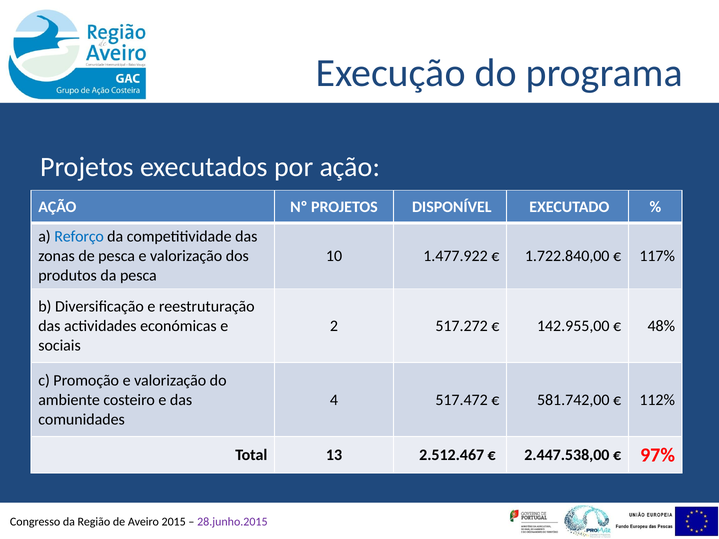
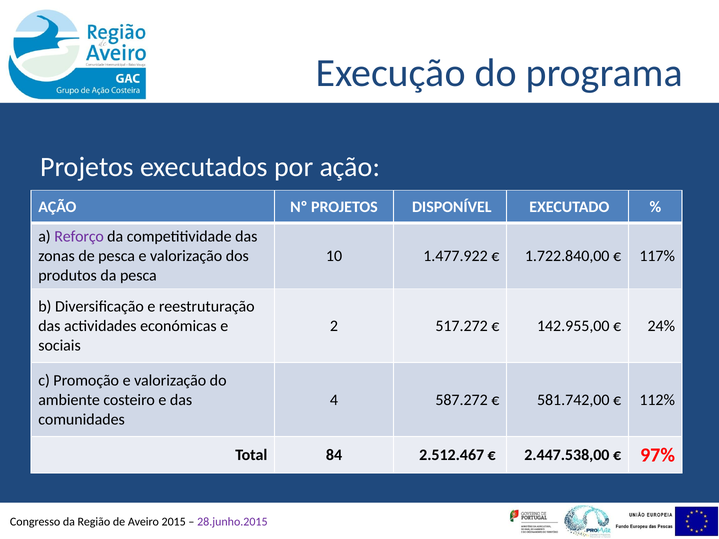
Reforço colour: blue -> purple (79, 237)
48%: 48% -> 24% (661, 326)
517.472: 517.472 -> 587.272 (462, 400)
13: 13 -> 84 (334, 455)
